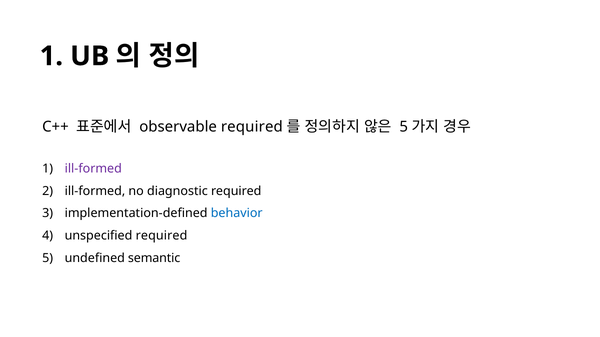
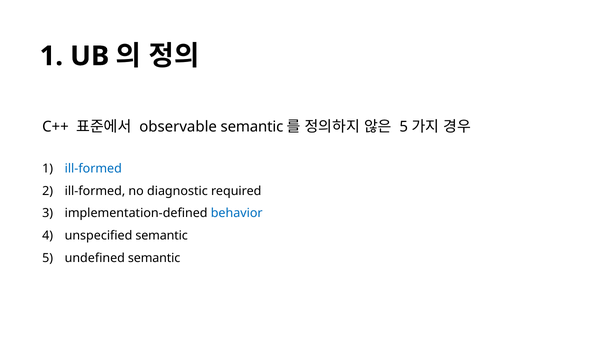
observable required: required -> semantic (252, 127)
ill-formed colour: purple -> blue (93, 169)
unspecified required: required -> semantic (162, 236)
